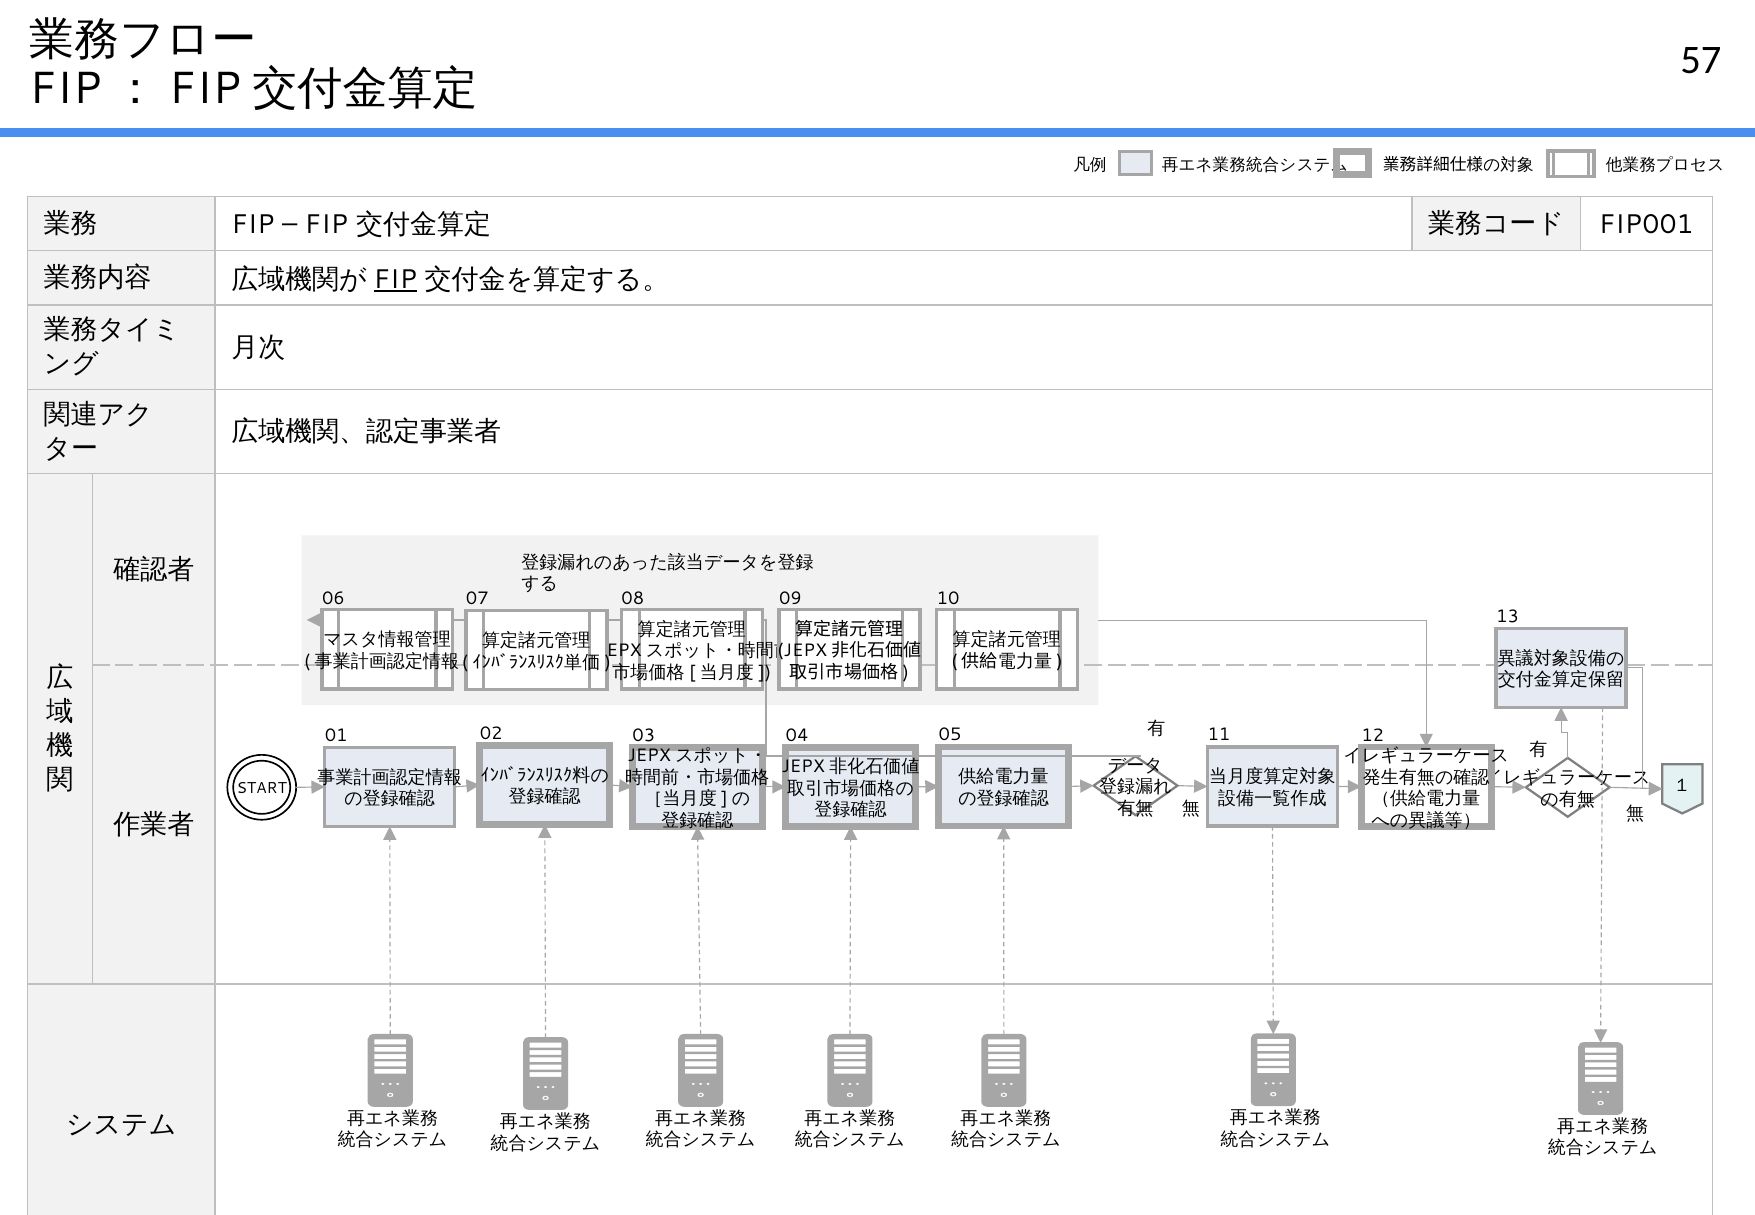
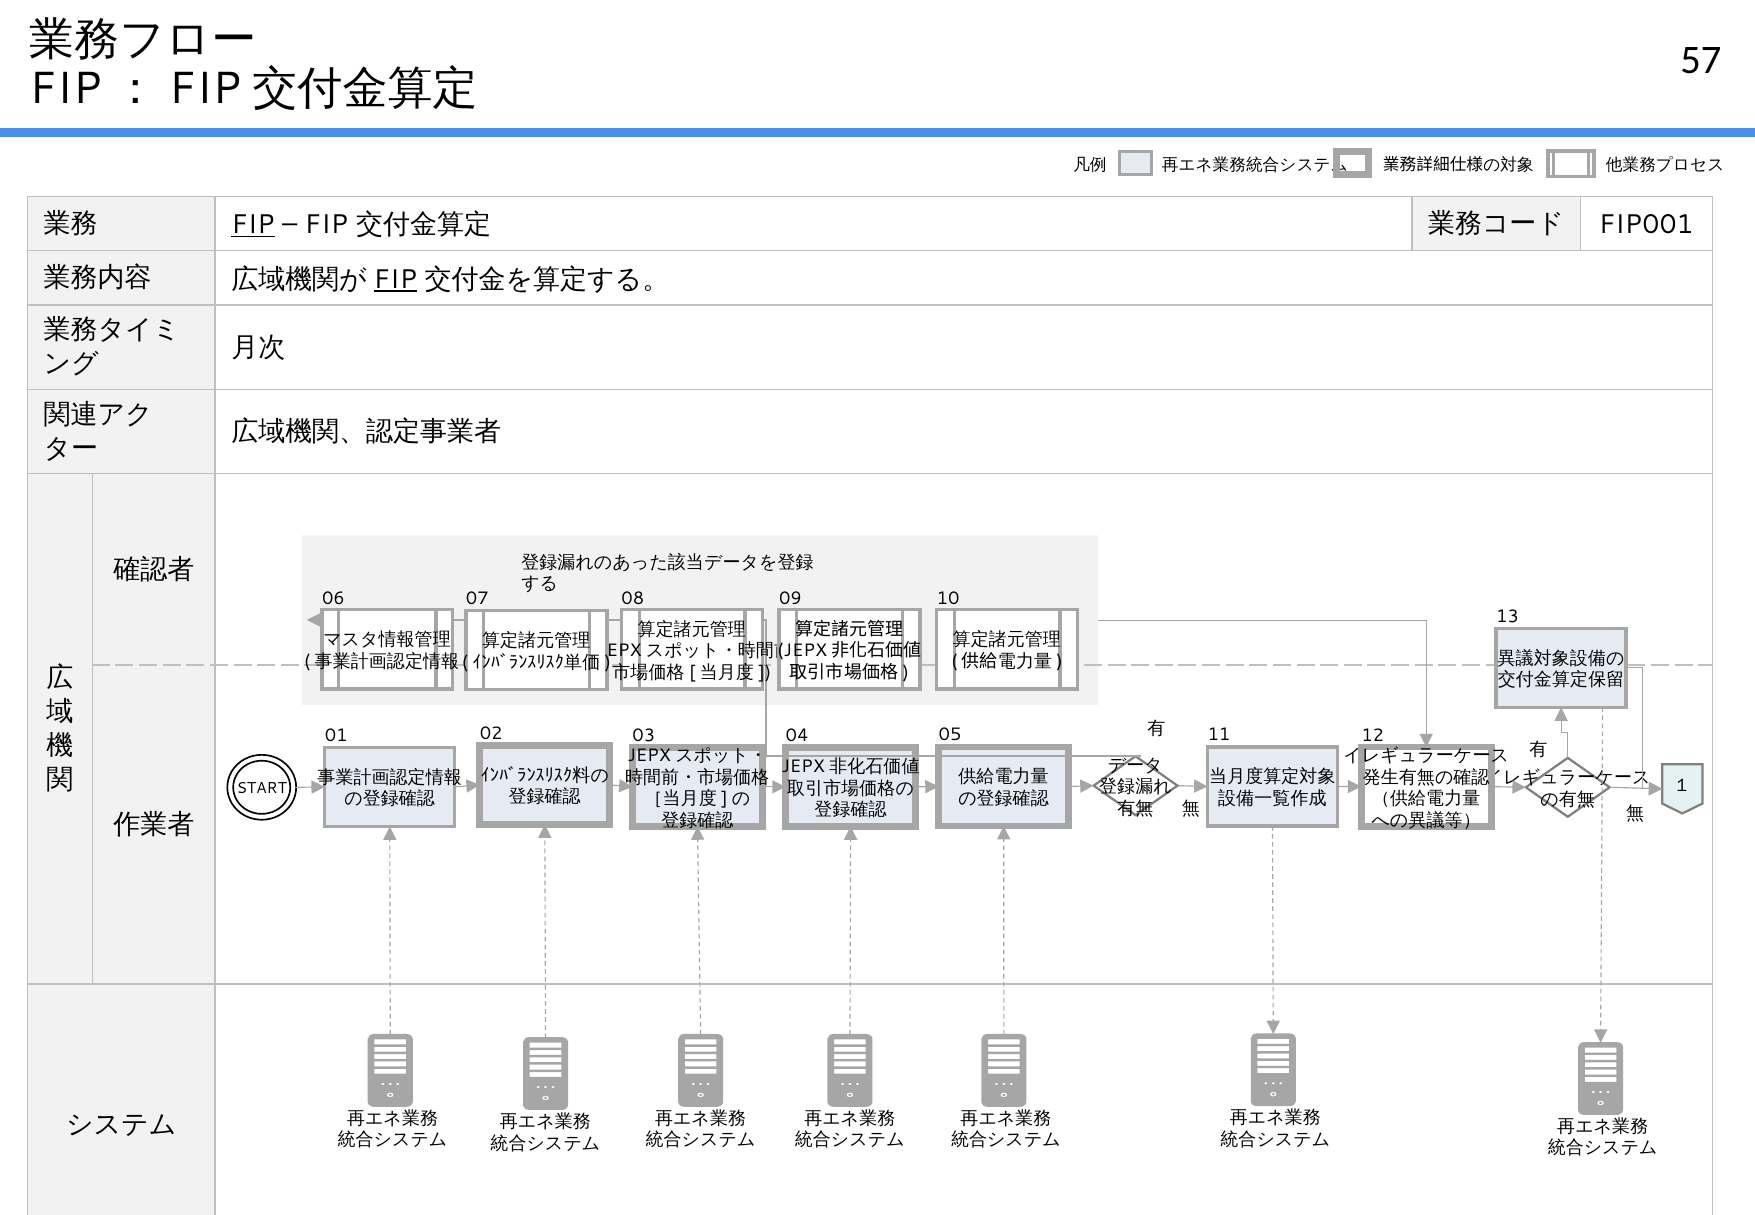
FIP underline: none -> present (253, 225)
